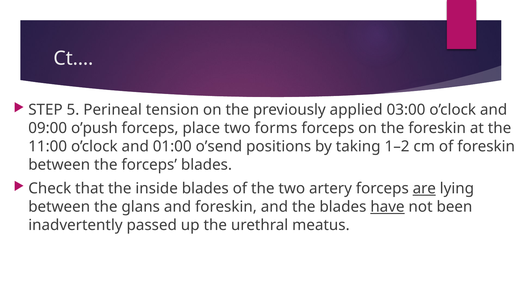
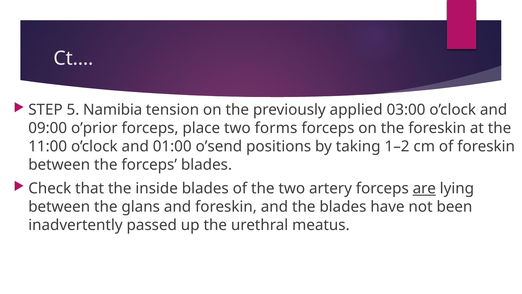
Perineal: Perineal -> Namibia (113, 110)
o’push: o’push -> o’prior (94, 128)
have underline: present -> none (387, 207)
